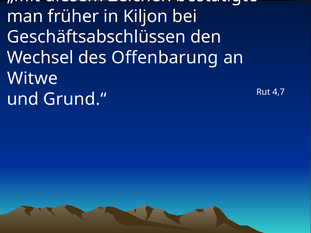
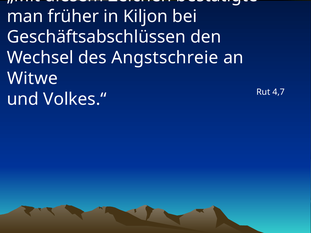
Offenbarung: Offenbarung -> Angstschreie (165, 58)
Grund.“: Grund.“ -> Volkes.“ (75, 99)
